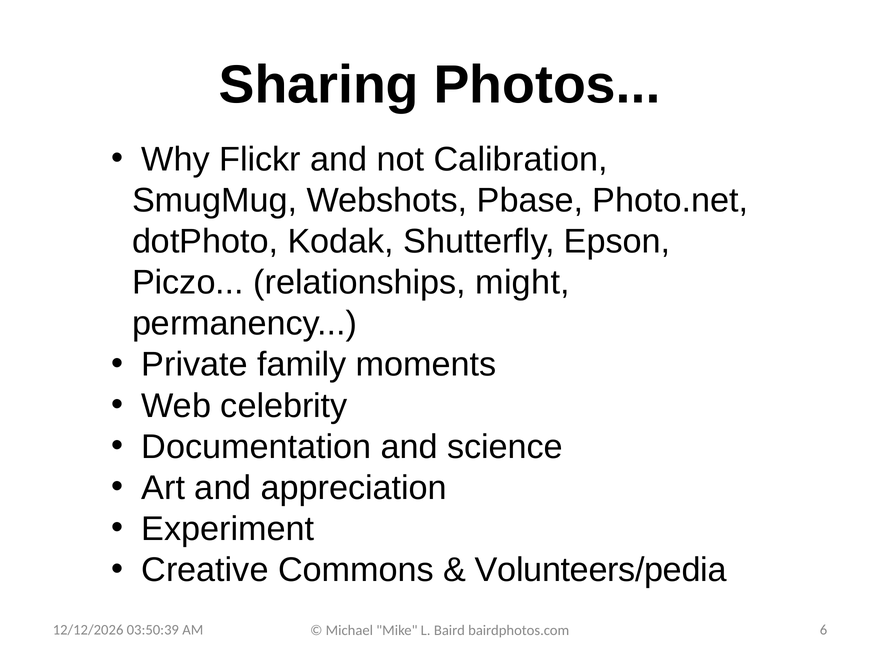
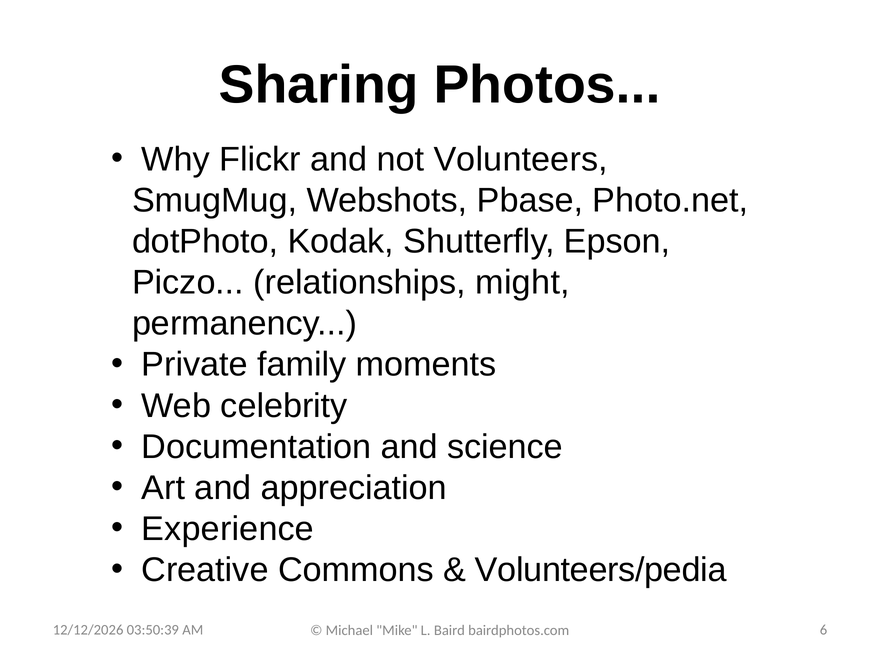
Calibration: Calibration -> Volunteers (521, 159)
Experiment: Experiment -> Experience (228, 529)
